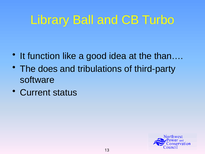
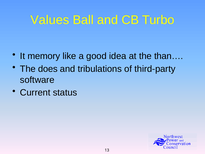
Library: Library -> Values (50, 20)
function: function -> memory (44, 56)
